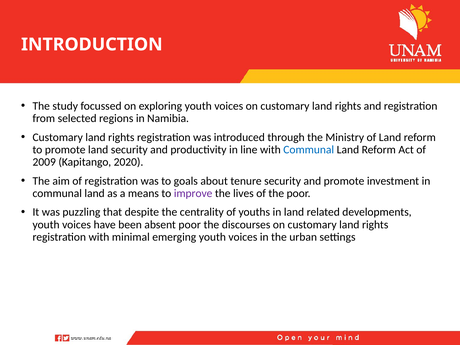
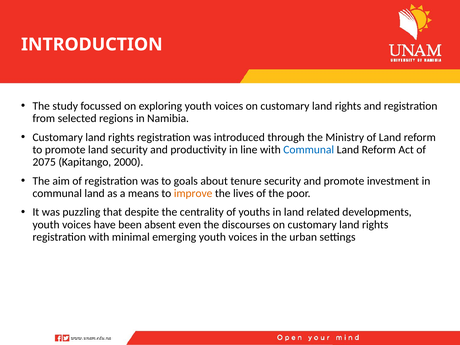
2009: 2009 -> 2075 (44, 162)
2020: 2020 -> 2000 (129, 162)
improve colour: purple -> orange (193, 193)
absent poor: poor -> even (190, 225)
